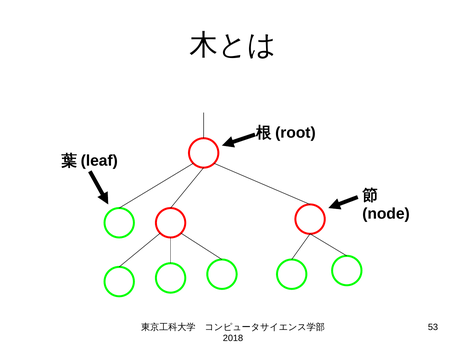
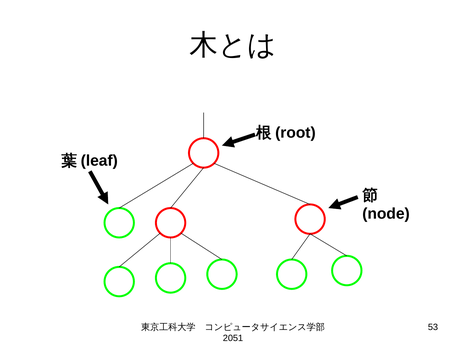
2018: 2018 -> 2051 (233, 338)
